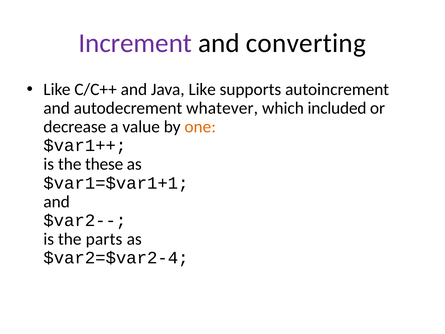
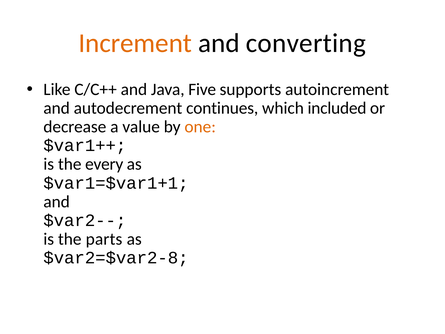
Increment colour: purple -> orange (135, 43)
Java Like: Like -> Five (202, 89)
whatever: whatever -> continues (222, 108)
these: these -> every (104, 164)
$var2=$var2-4: $var2=$var2-4 -> $var2=$var2-8 (116, 258)
